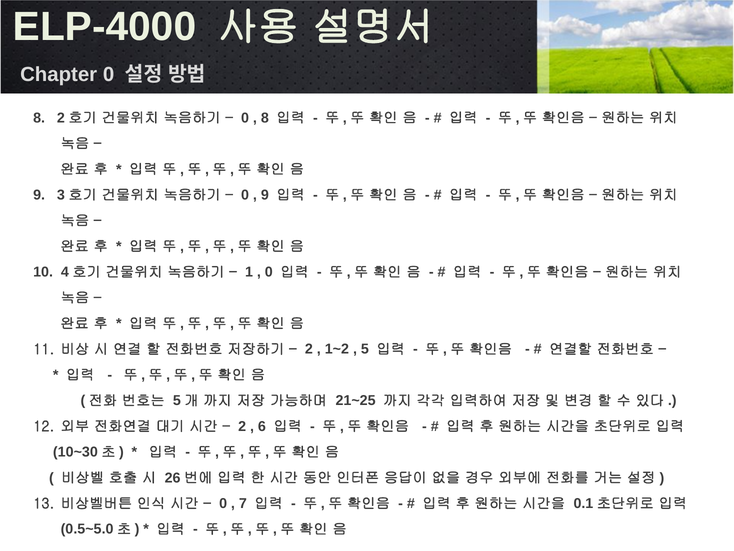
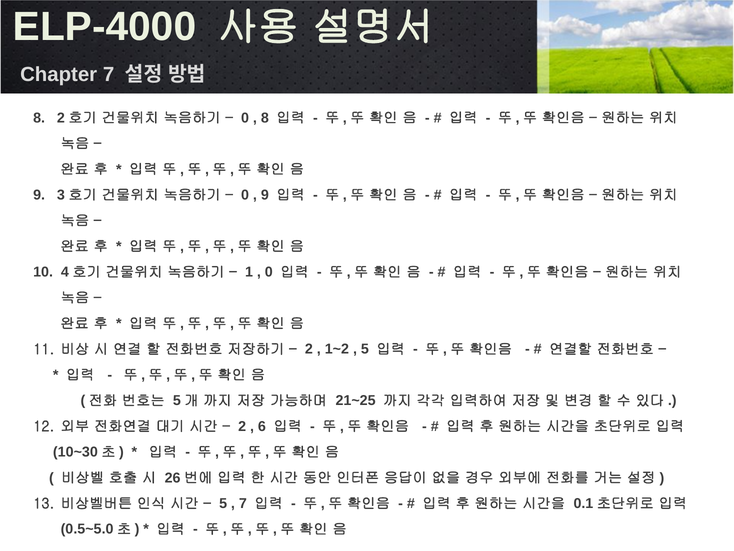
Chapter 0: 0 -> 7 (109, 75)
0: 0 -> 5 (223, 503)
